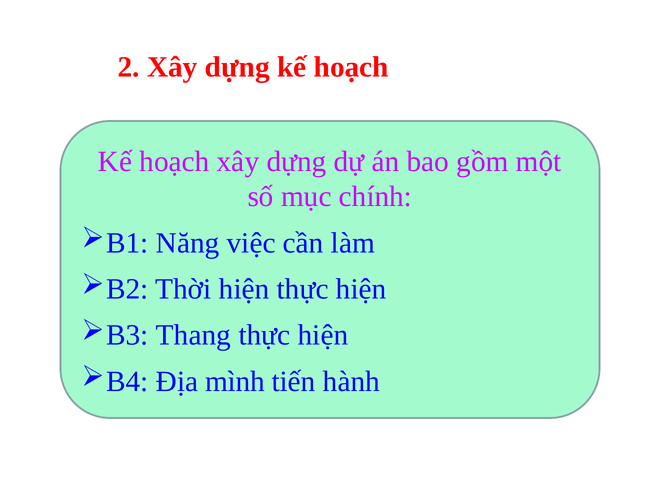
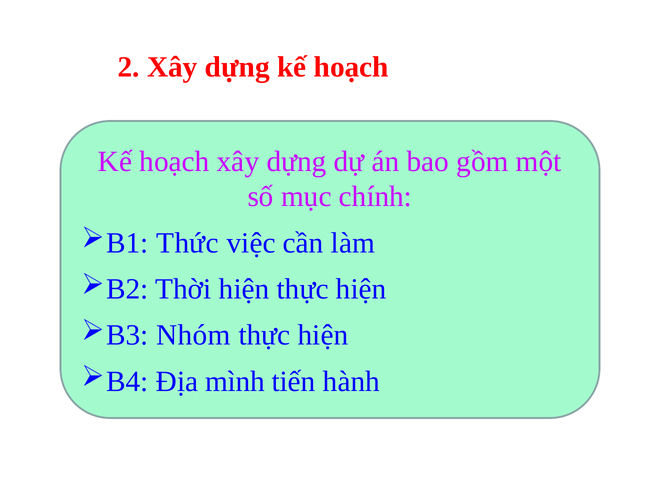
Năng: Năng -> Thức (188, 243)
Thang: Thang -> Nhóm (193, 335)
